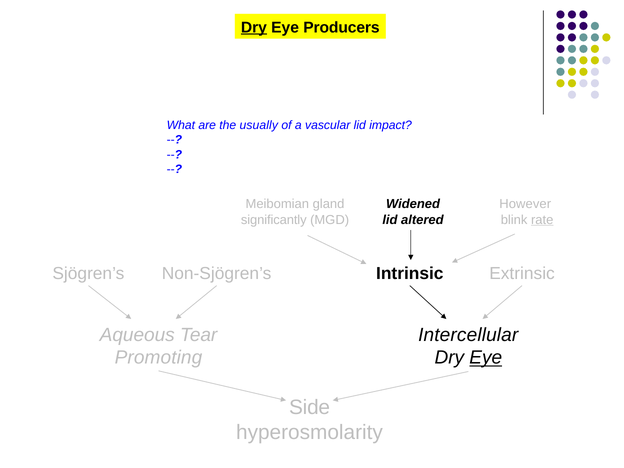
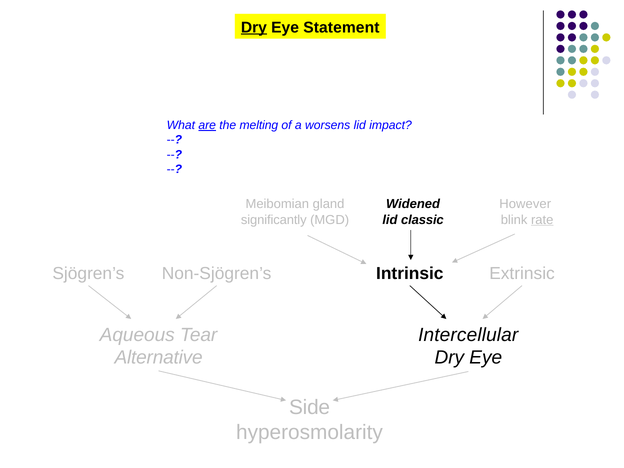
Producers: Producers -> Statement (341, 27)
are underline: none -> present (207, 125)
usually: usually -> melting (259, 125)
vascular: vascular -> worsens (328, 125)
altered: altered -> classic (422, 220)
Promoting: Promoting -> Alternative (159, 358)
Eye underline: present -> none (486, 358)
